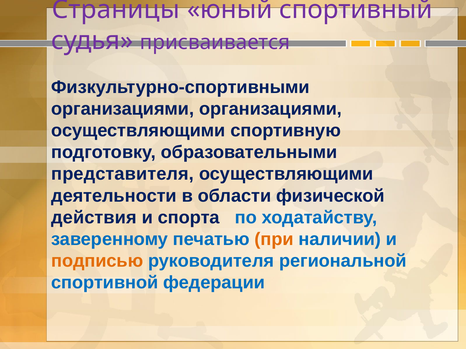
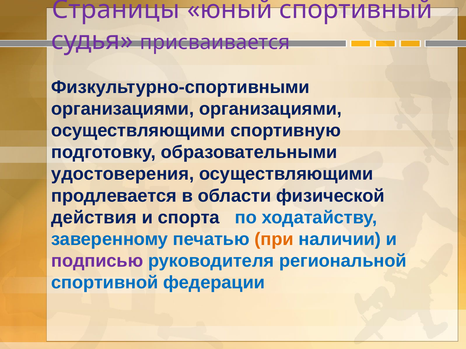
представителя: представителя -> удостоверения (123, 174)
деятельности: деятельности -> продлевается (114, 196)
подписью colour: orange -> purple (97, 261)
